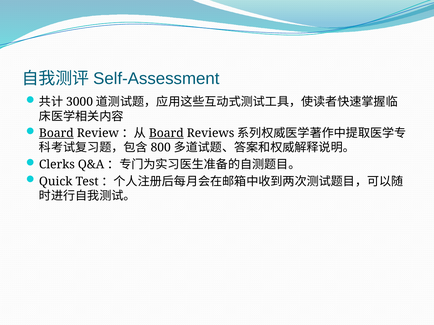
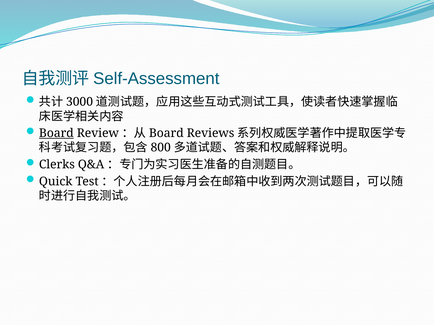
Board underline: present -> none (166, 133)
